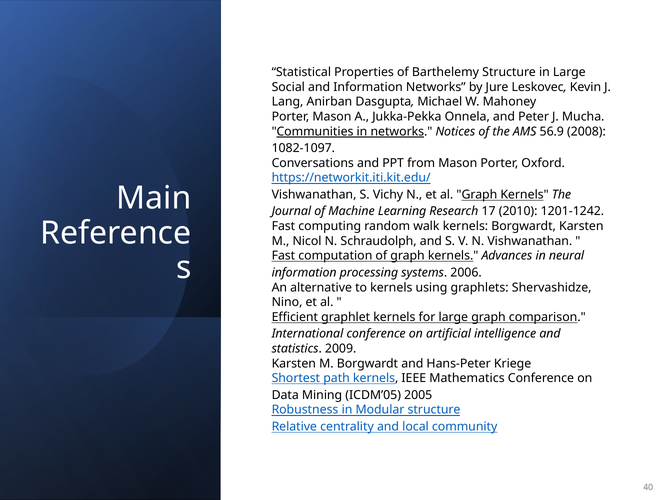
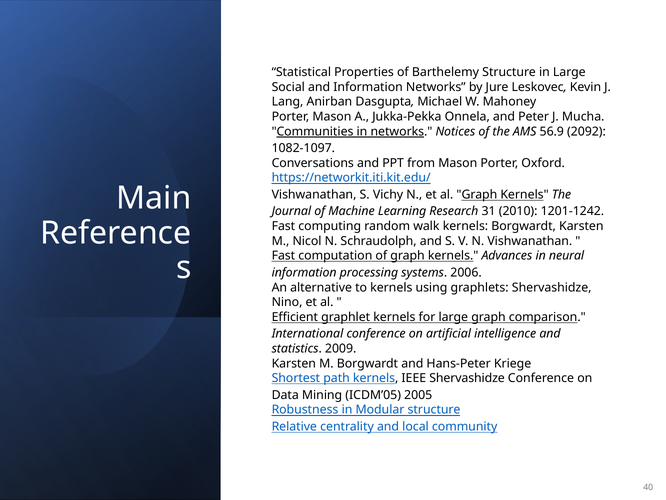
2008: 2008 -> 2092 (586, 131)
17: 17 -> 31 (489, 211)
IEEE Mathematics: Mathematics -> Shervashidze (467, 378)
